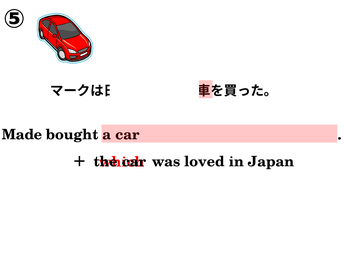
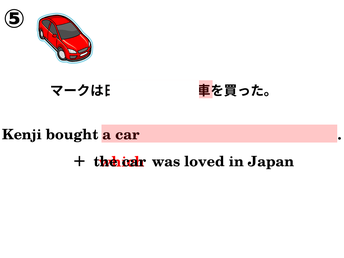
Made: Made -> Kenji (22, 135)
